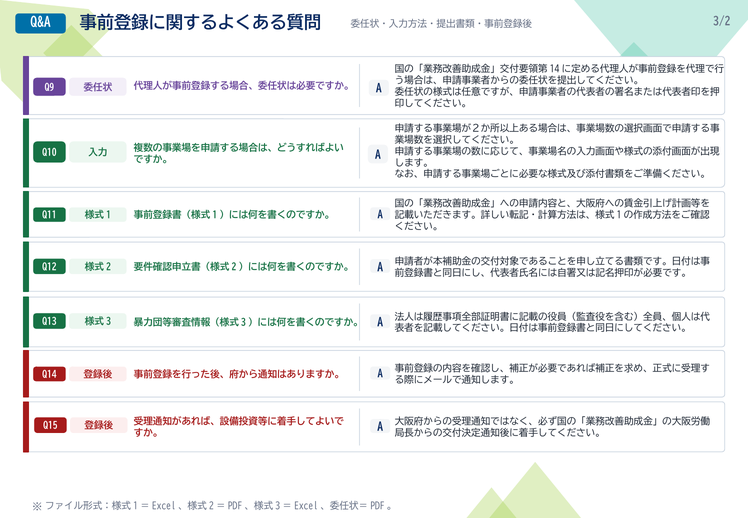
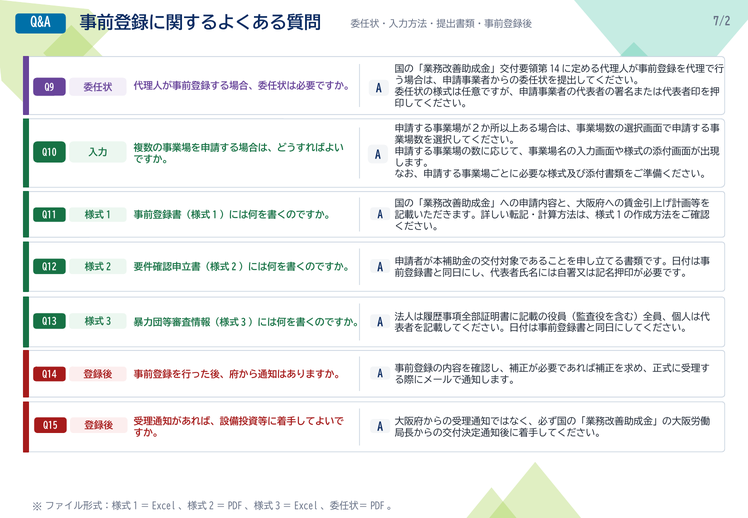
3/2: 3/2 -> 7/2 (722, 21)
